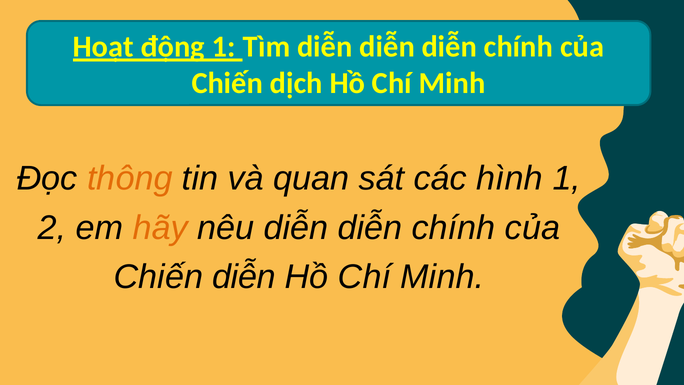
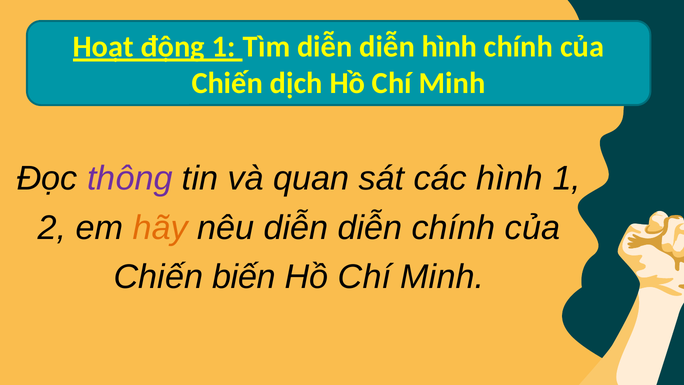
diễn: diễn -> hình (449, 47)
thông colour: orange -> purple (130, 179)
Chiến diễn: diễn -> biến (244, 277)
